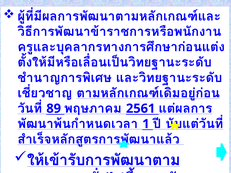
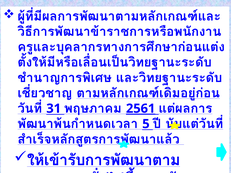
89: 89 -> 31 (54, 109)
2561 underline: none -> present (141, 109)
1: 1 -> 5 (146, 124)
